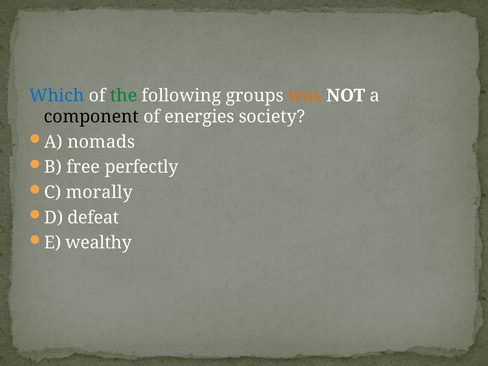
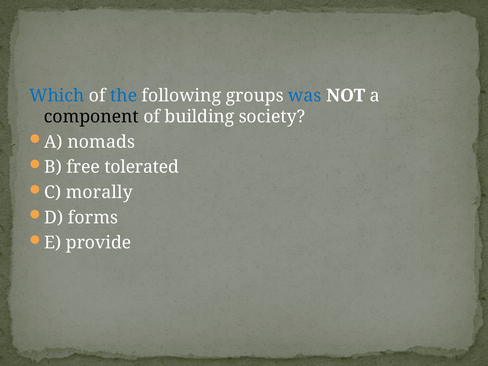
the colour: green -> blue (124, 96)
was colour: orange -> blue (305, 96)
energies: energies -> building (199, 117)
perfectly: perfectly -> tolerated (142, 167)
defeat: defeat -> forms (93, 218)
wealthy: wealthy -> provide (99, 243)
